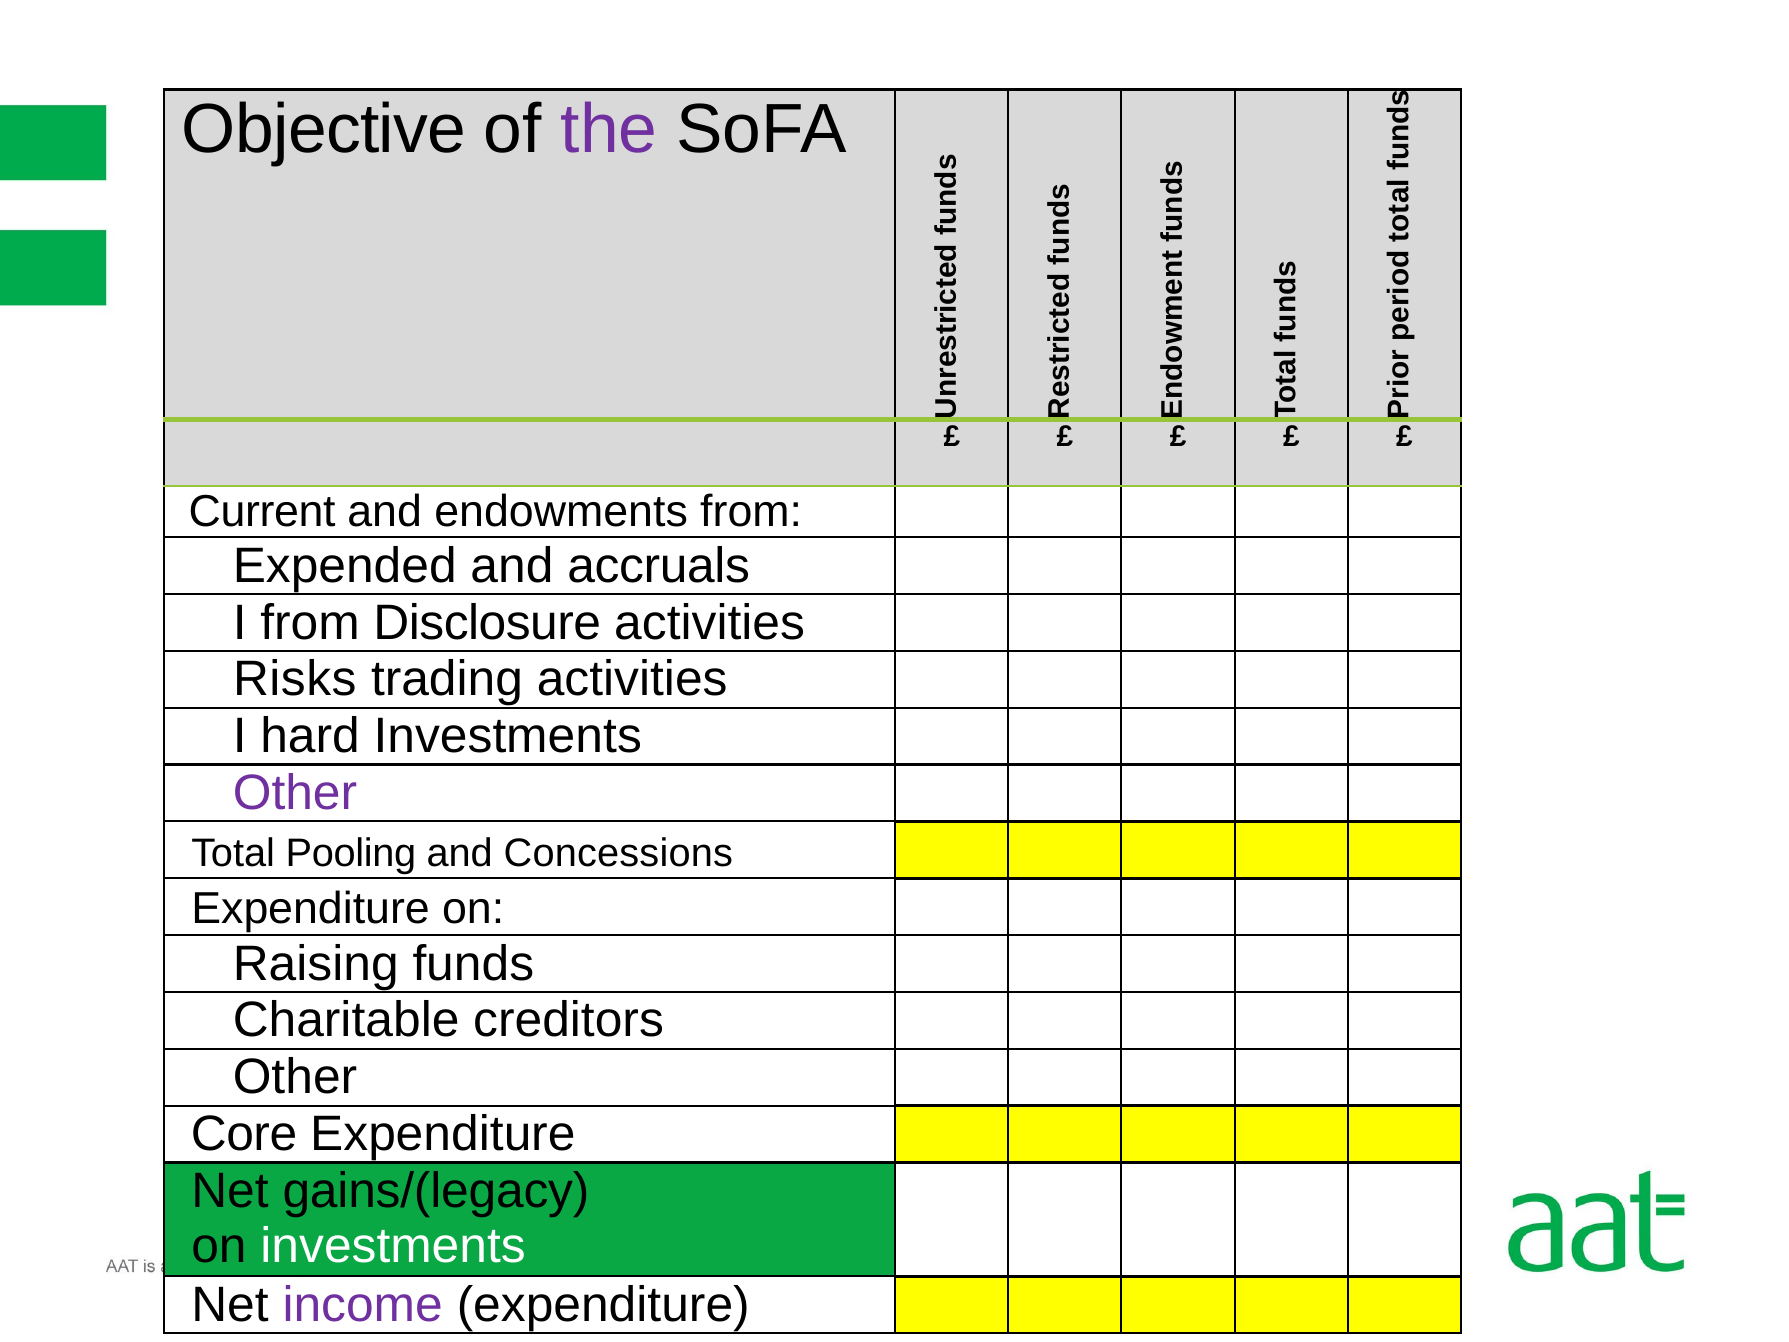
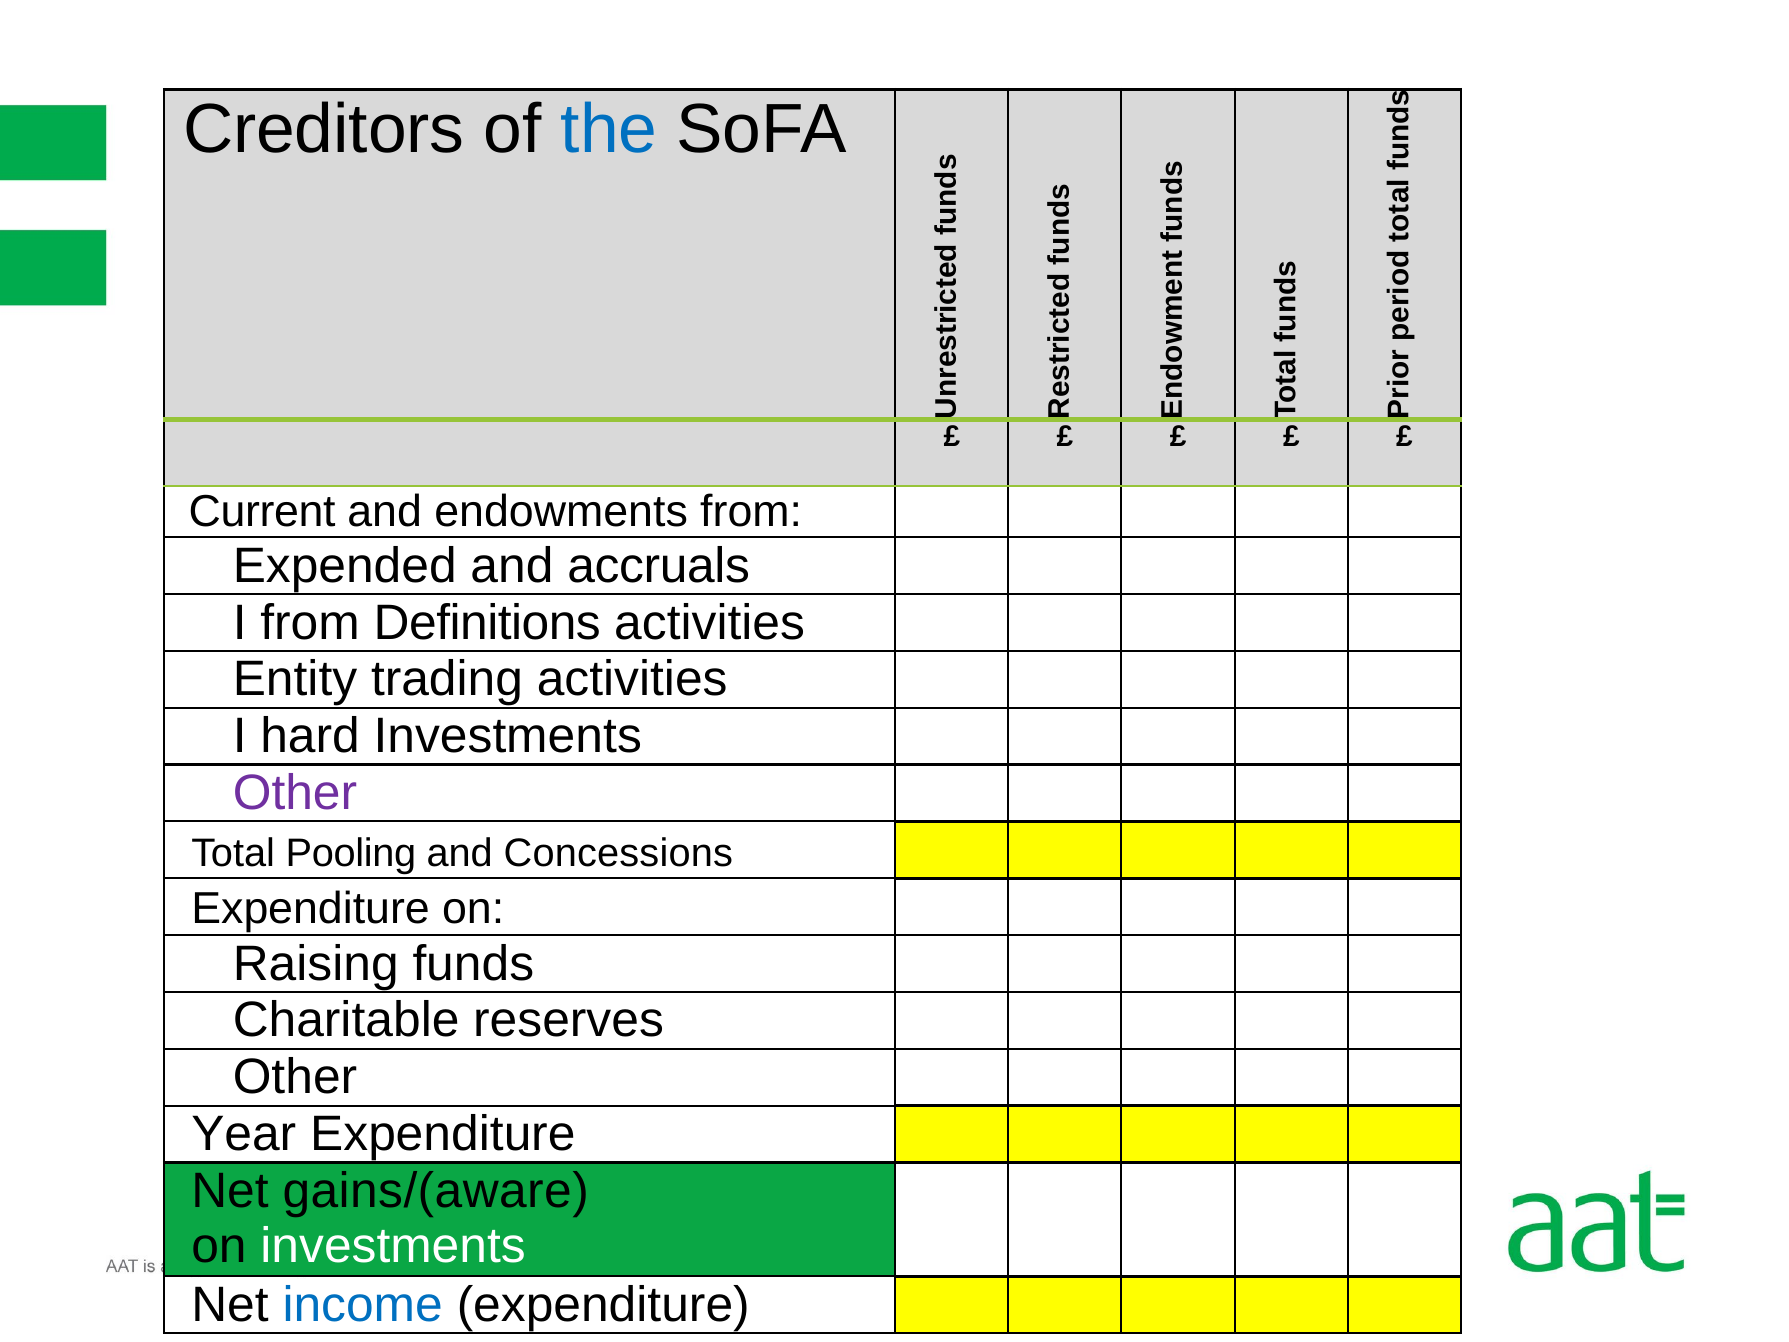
Objective: Objective -> Creditors (324, 129)
the colour: purple -> blue (609, 129)
Disclosure: Disclosure -> Definitions (487, 622)
Risks: Risks -> Entity (295, 679)
creditors: creditors -> reserves (569, 1020)
Core: Core -> Year (244, 1134)
gains/(legacy: gains/(legacy -> gains/(aware (436, 1191)
income colour: purple -> blue (363, 1305)
